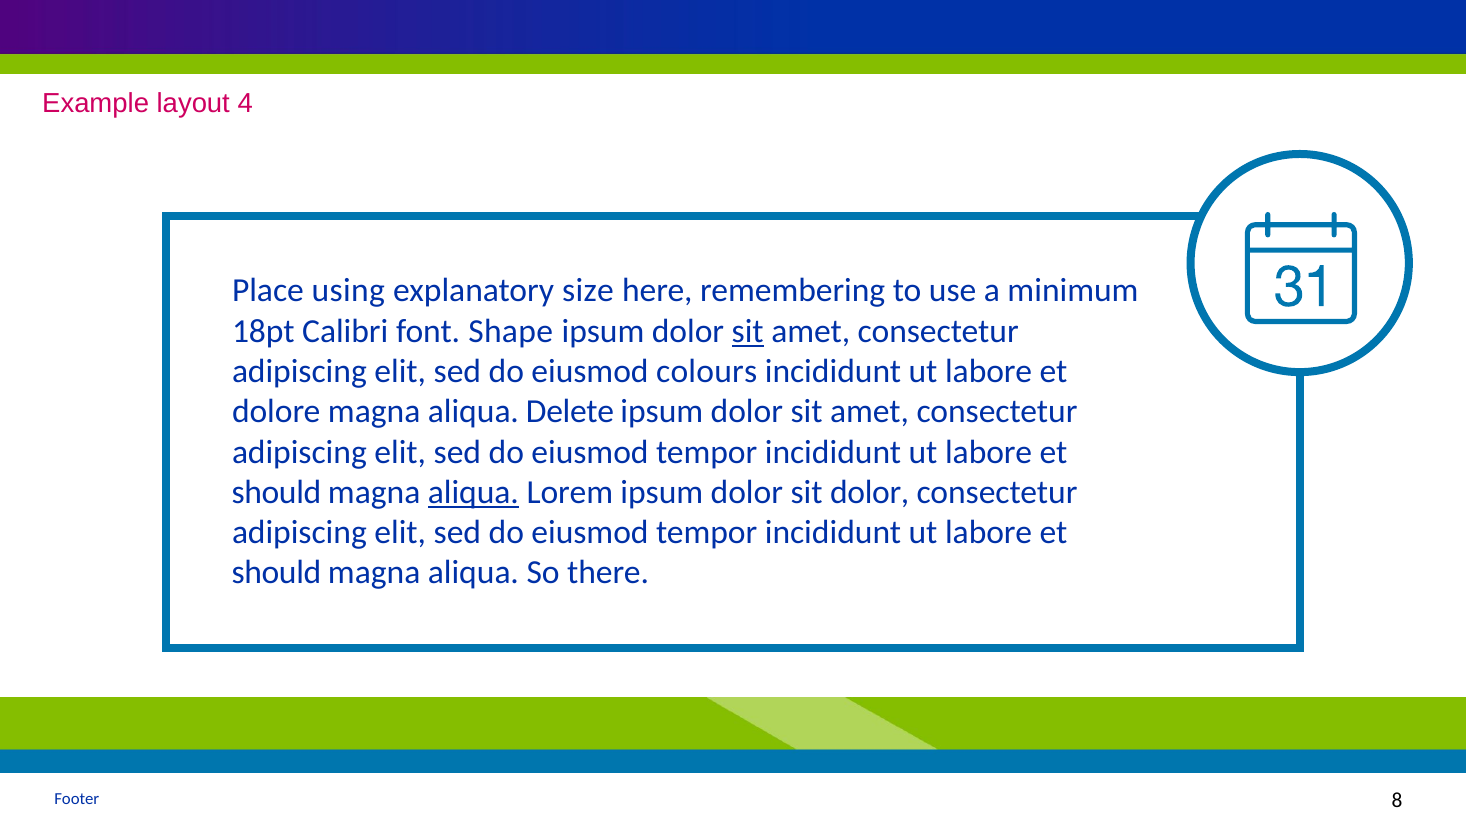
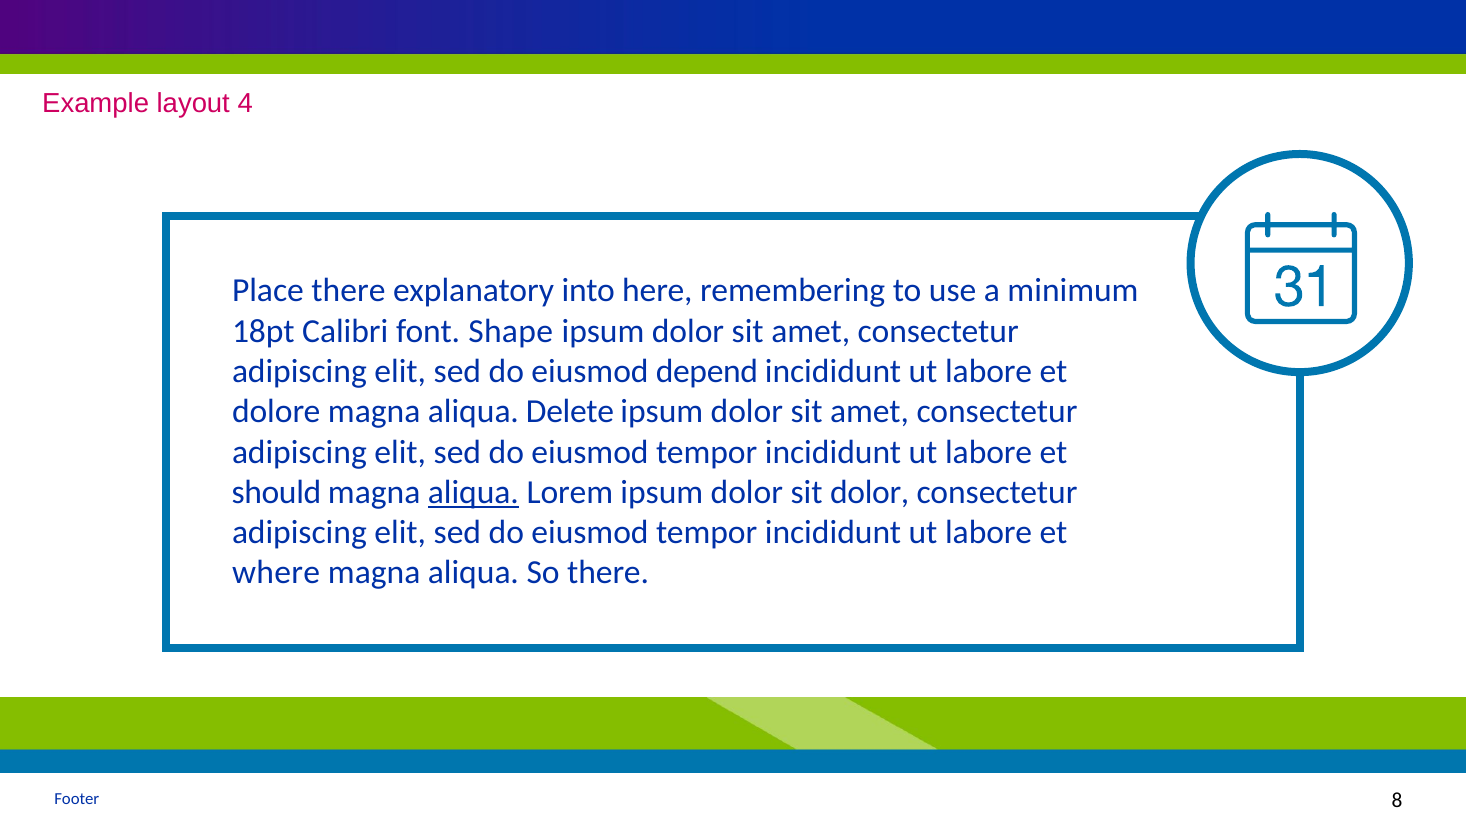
Place using: using -> there (348, 291)
size: size -> into (588, 291)
sit underline: present -> none (748, 331)
colours: colours -> depend (707, 372)
should: should -> where (276, 573)
